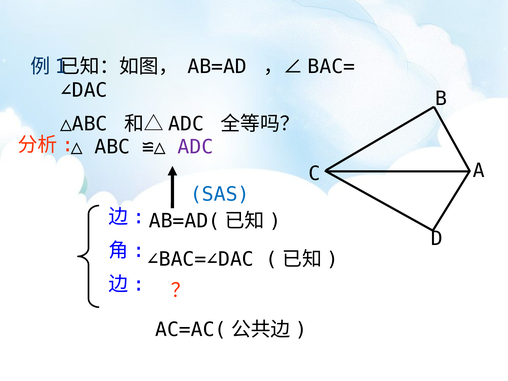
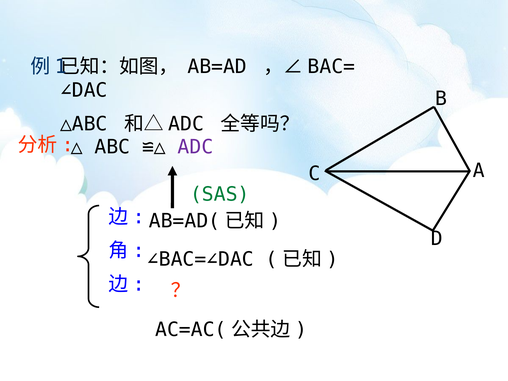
SAS colour: blue -> green (220, 194)
